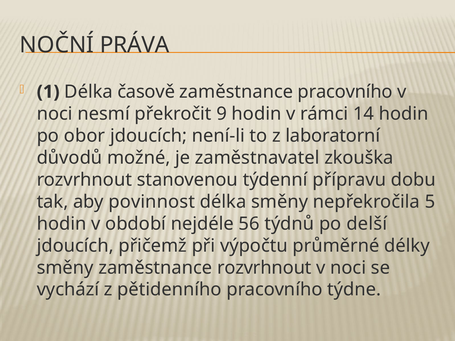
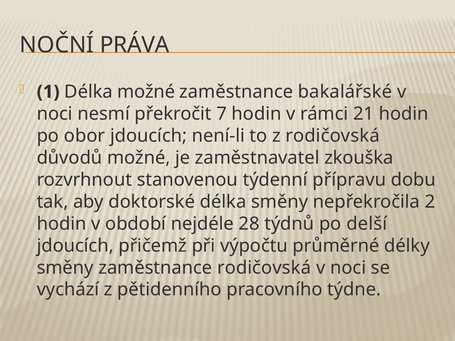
Délka časově: časově -> možné (146, 92)
zaměstnance pracovního: pracovního -> bakalářské (345, 92)
9: 9 -> 7 (222, 114)
14: 14 -> 21 (364, 114)
z laboratorní: laboratorní -> rodičovská (333, 136)
povinnost: povinnost -> doktorské (152, 202)
5: 5 -> 2 (430, 202)
56: 56 -> 28 (249, 224)
zaměstnance rozvrhnout: rozvrhnout -> rodičovská (264, 268)
